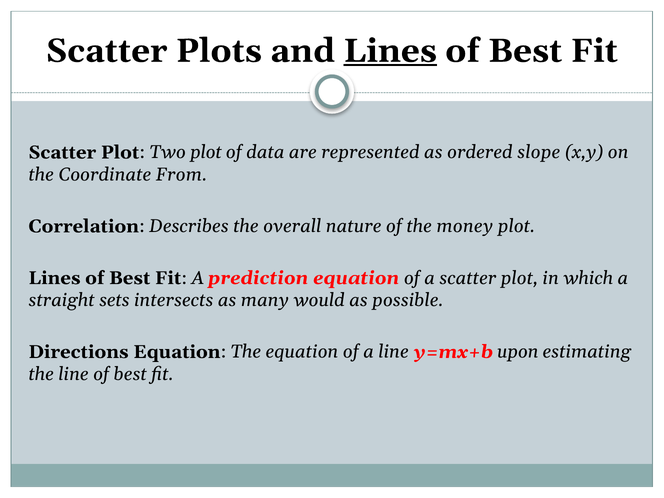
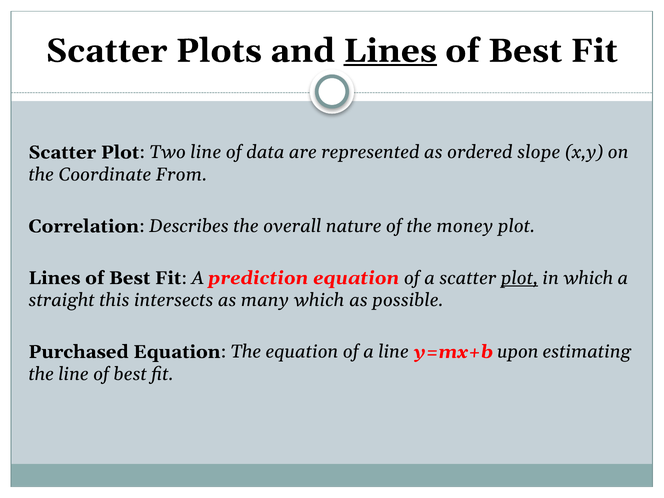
Two plot: plot -> line (206, 152)
plot underline: none -> present (519, 278)
sets: sets -> this (114, 300)
many would: would -> which (319, 300)
Directions: Directions -> Purchased (79, 352)
